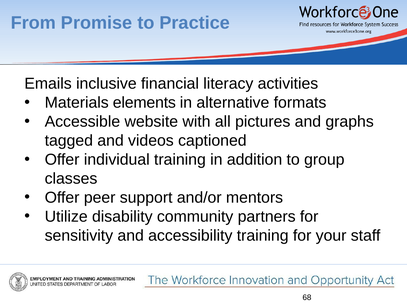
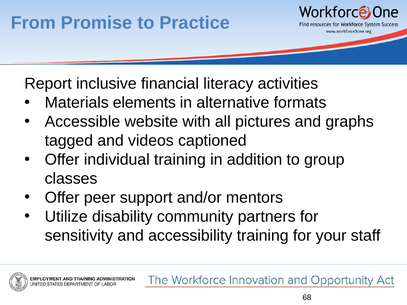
Emails: Emails -> Report (48, 84)
